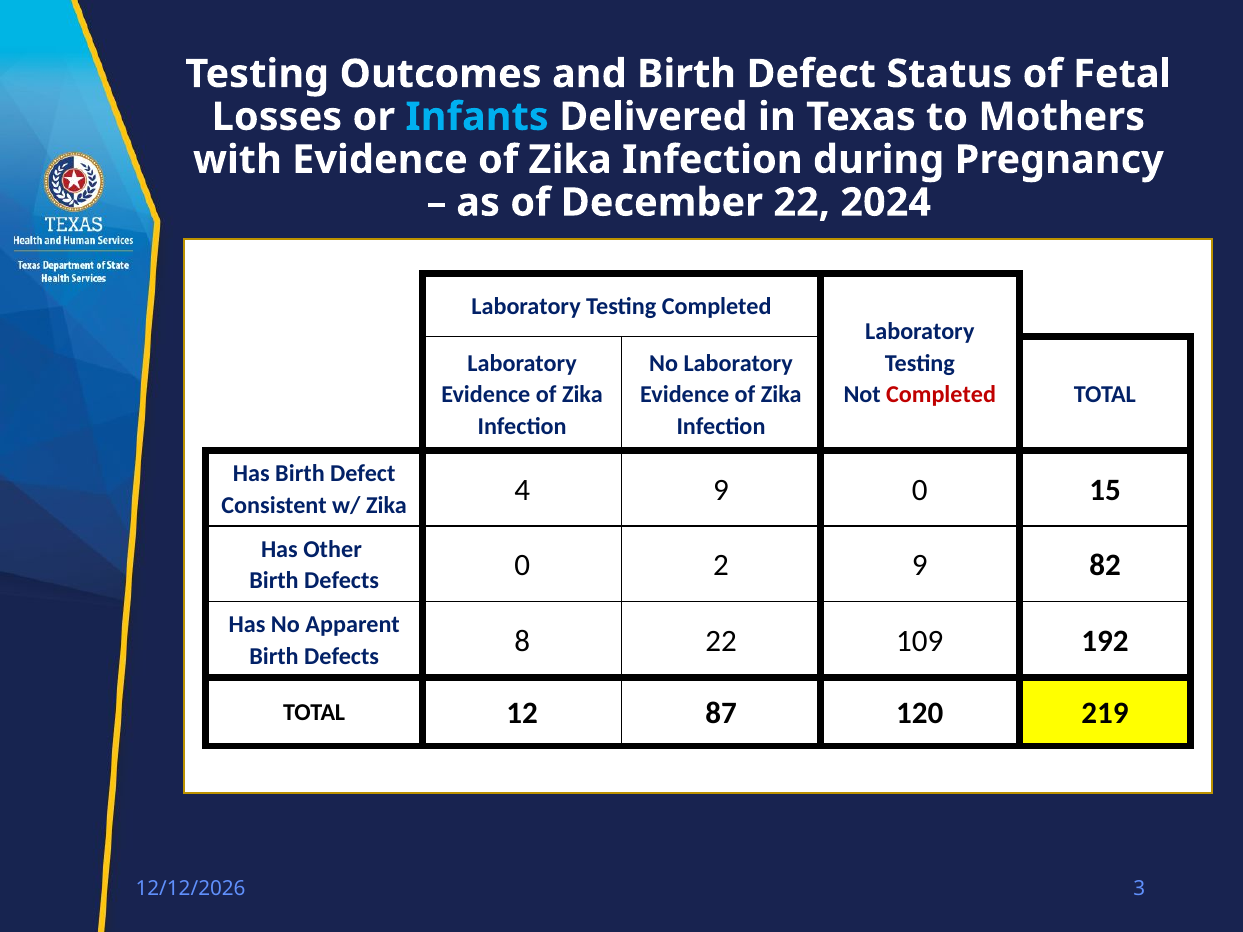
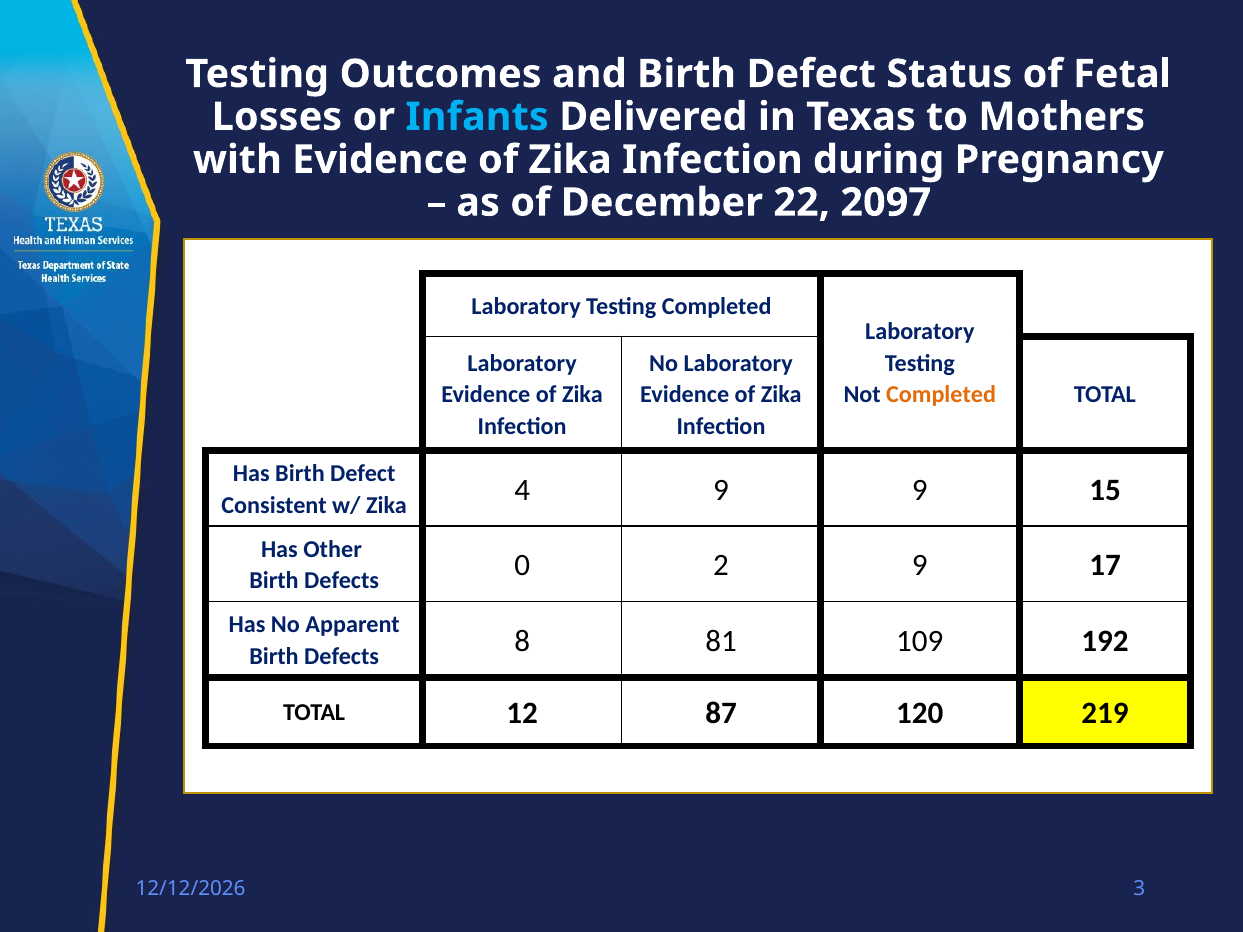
2024: 2024 -> 2097 (886, 203)
Completed colour: red -> orange (941, 395)
9 0: 0 -> 9 (920, 490)
82: 82 -> 17 (1105, 566)
8 22: 22 -> 81 (721, 641)
